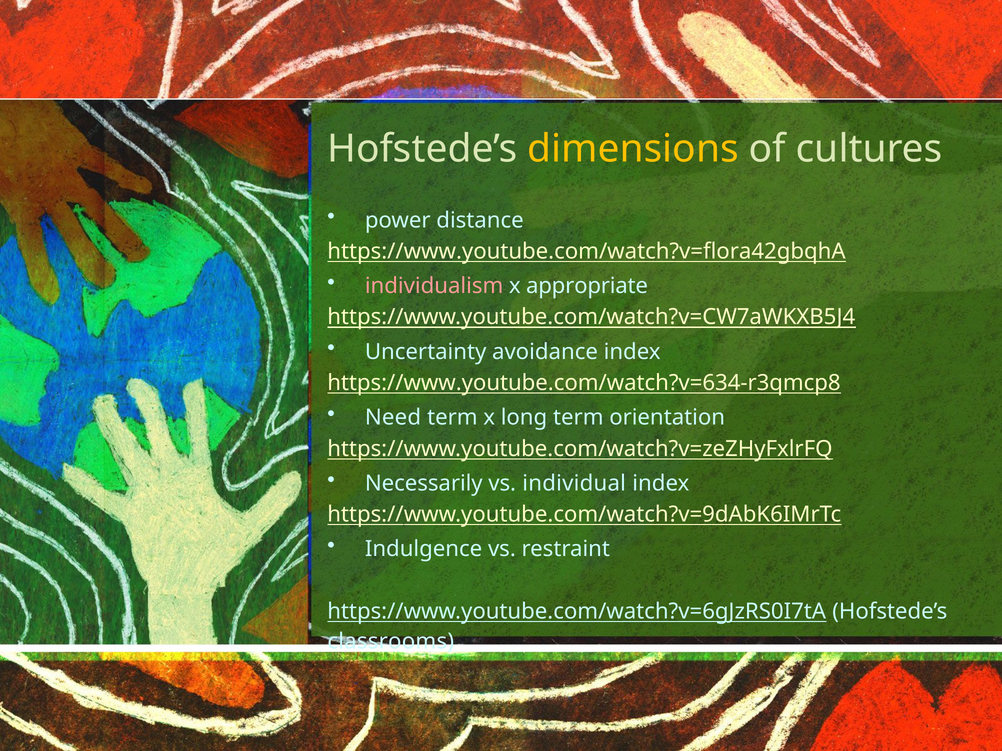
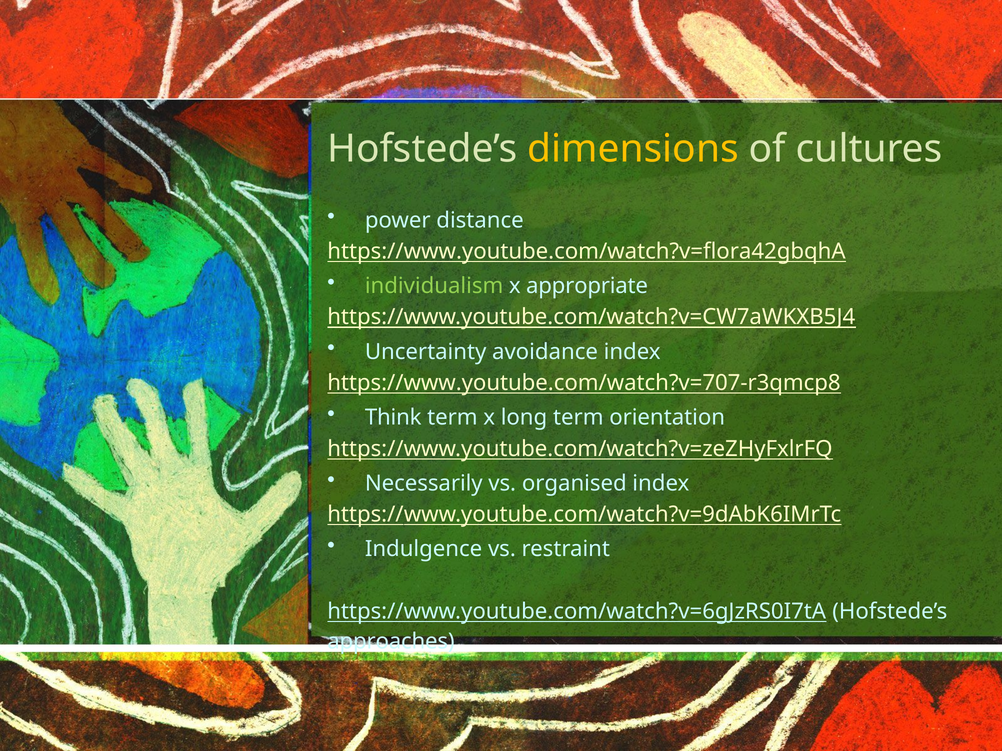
individualism colour: pink -> light green (434, 286)
https://www.youtube.com/watch?v=634-r3qmcp8: https://www.youtube.com/watch?v=634-r3qmcp8 -> https://www.youtube.com/watch?v=707-r3qmcp8 (584, 383)
Need: Need -> Think (393, 418)
individual: individual -> organised (574, 484)
classrooms: classrooms -> approaches (391, 642)
